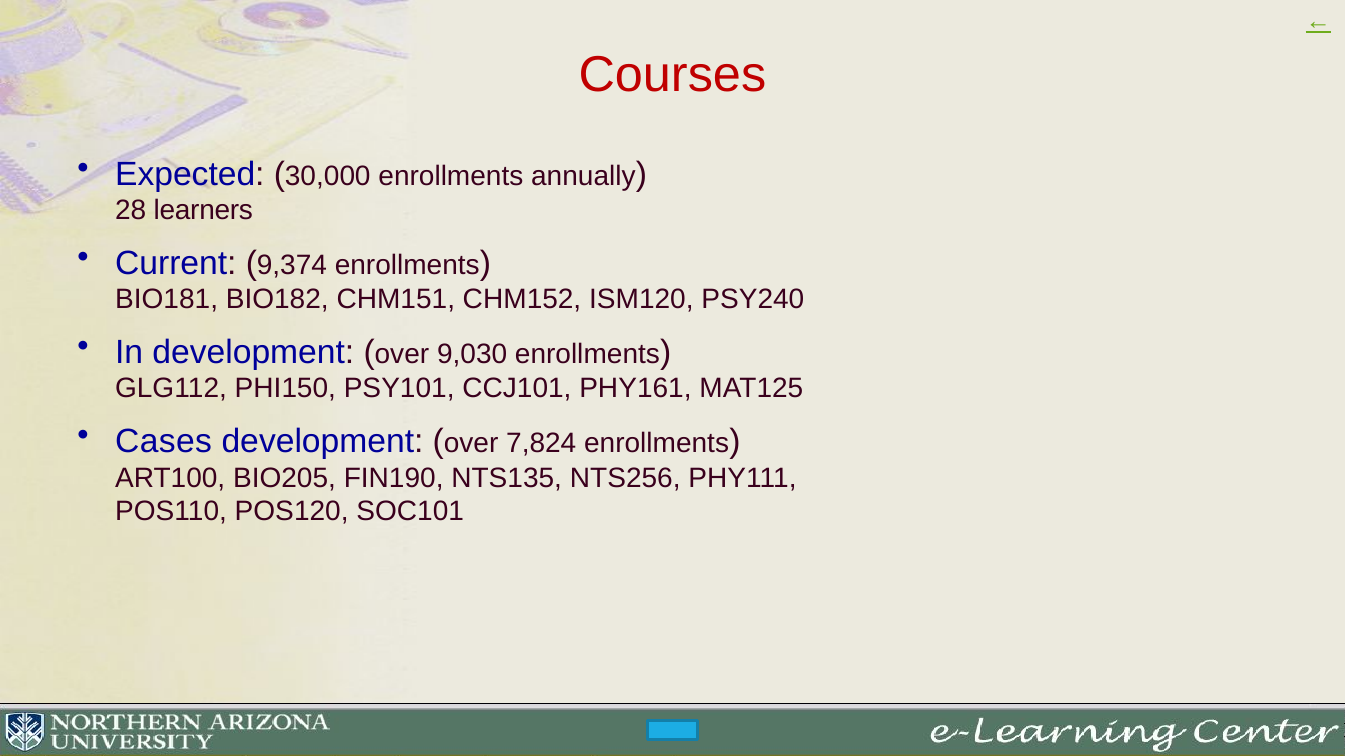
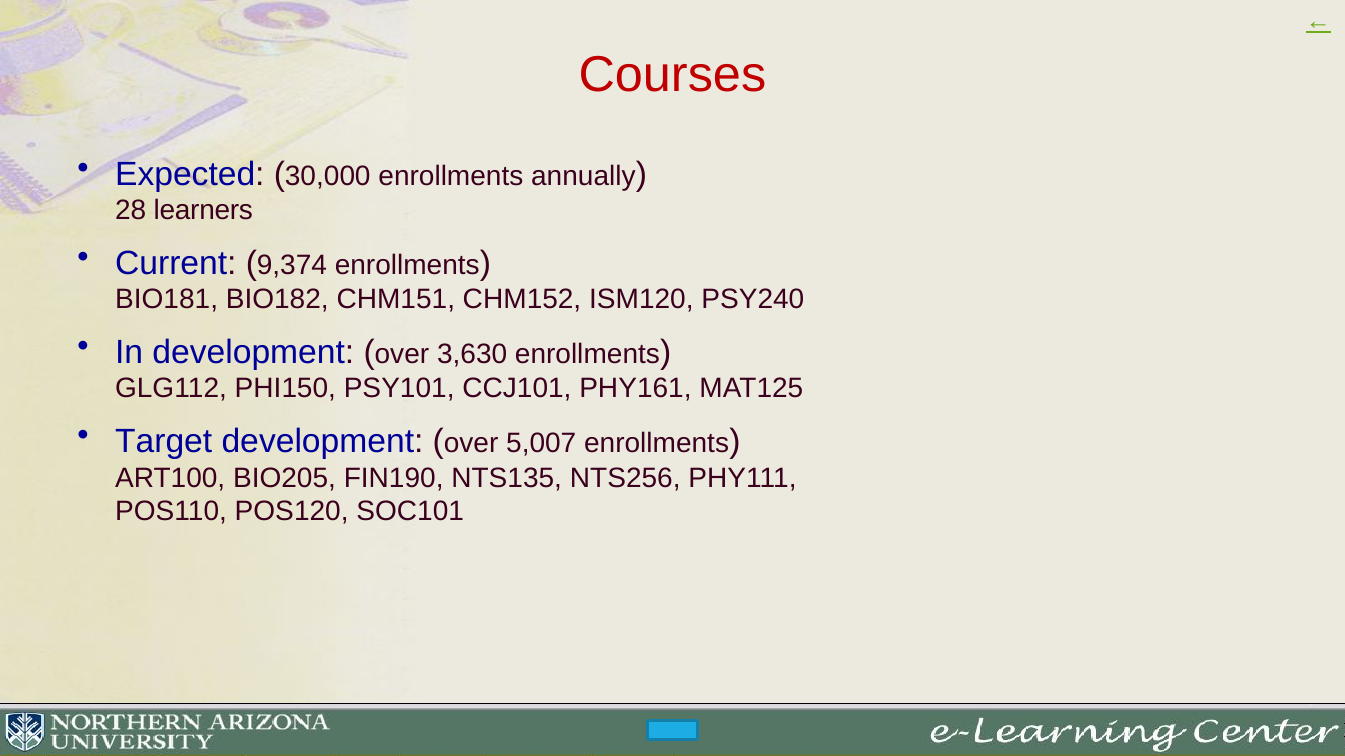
9,030: 9,030 -> 3,630 (472, 354)
Cases: Cases -> Target (164, 442)
7,824: 7,824 -> 5,007 (541, 443)
